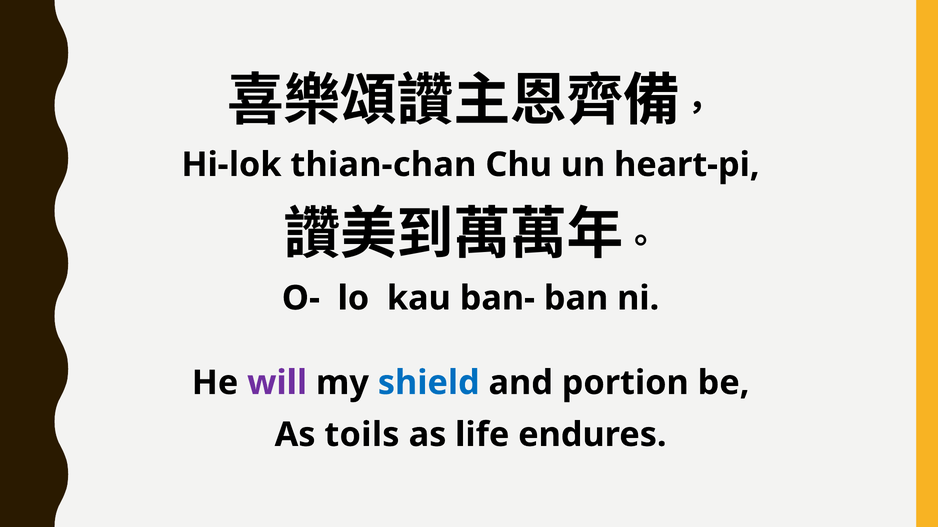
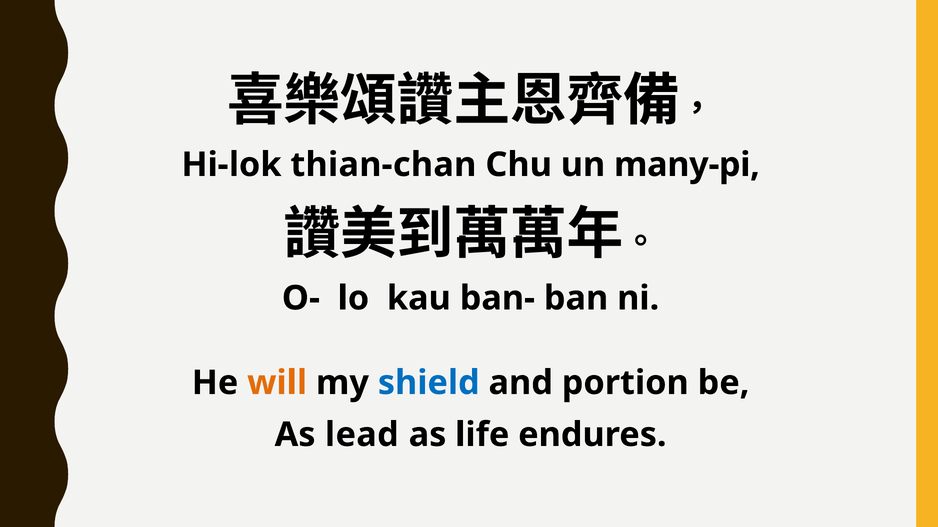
heart-pi: heart-pi -> many-pi (687, 165)
will colour: purple -> orange (277, 383)
toils: toils -> lead (362, 435)
